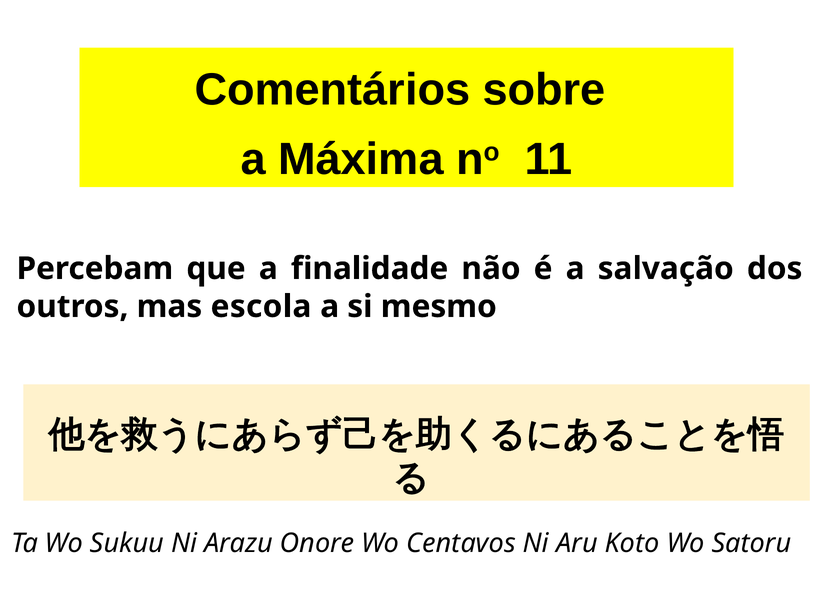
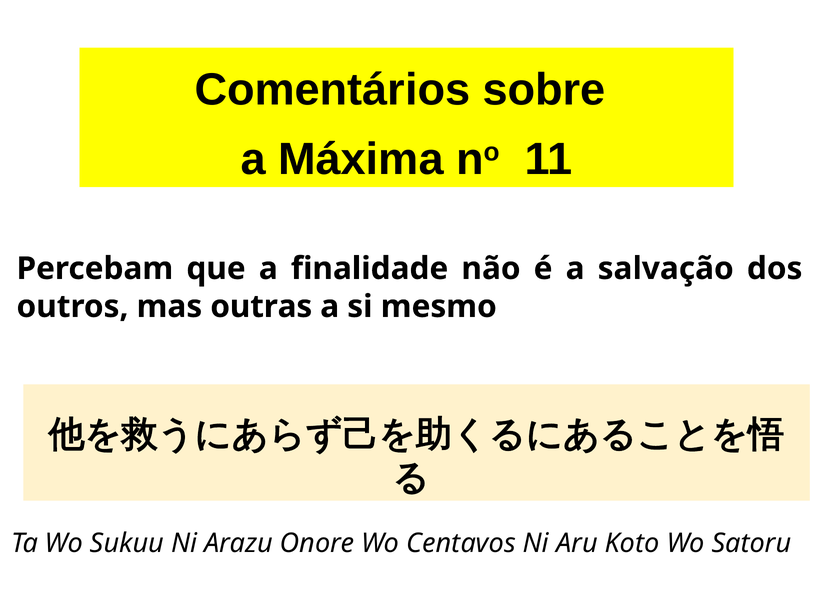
escola: escola -> outras (261, 306)
